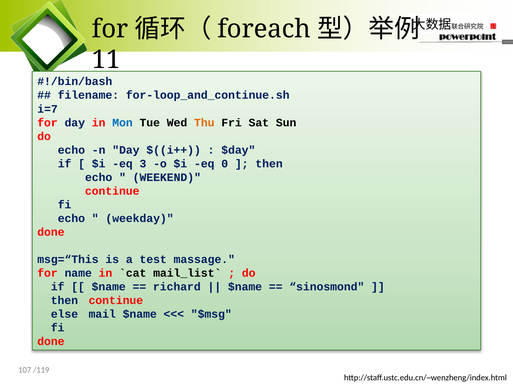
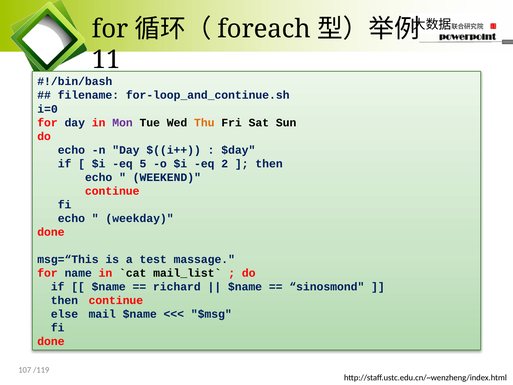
i=7: i=7 -> i=0 (48, 109)
Mon colour: blue -> purple (123, 123)
3: 3 -> 5 (143, 164)
0: 0 -> 2 (225, 164)
